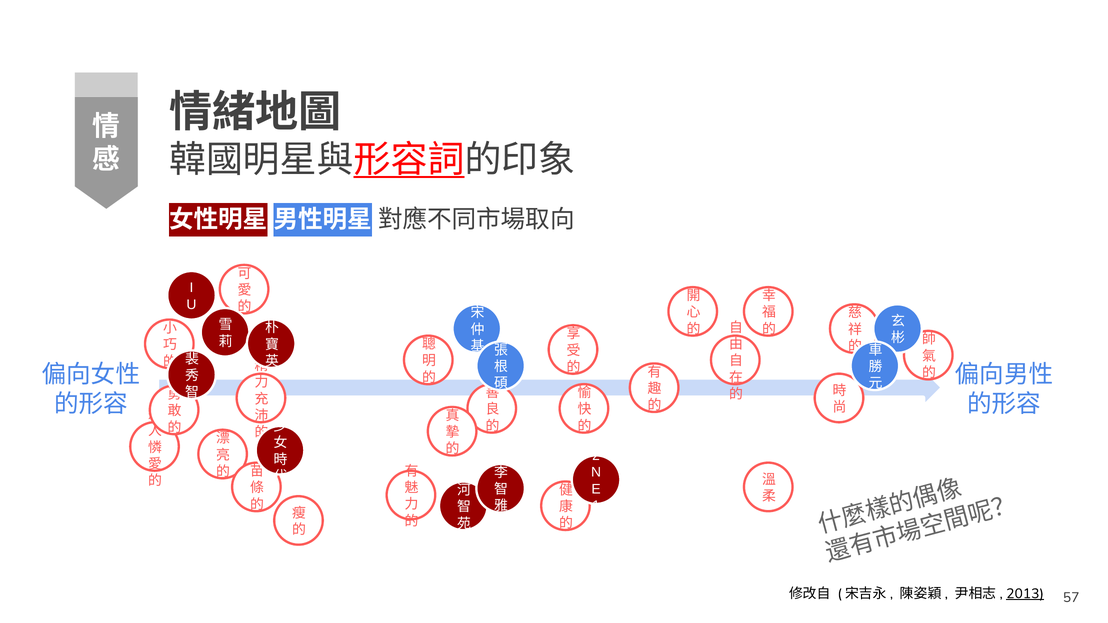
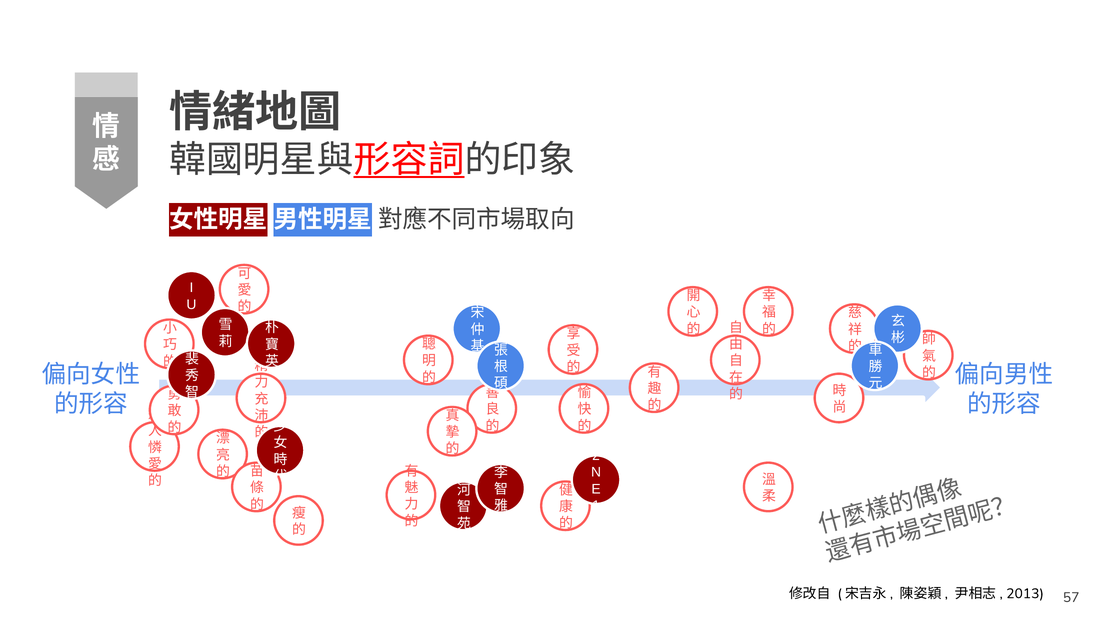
2013 underline: present -> none (1025, 594)
